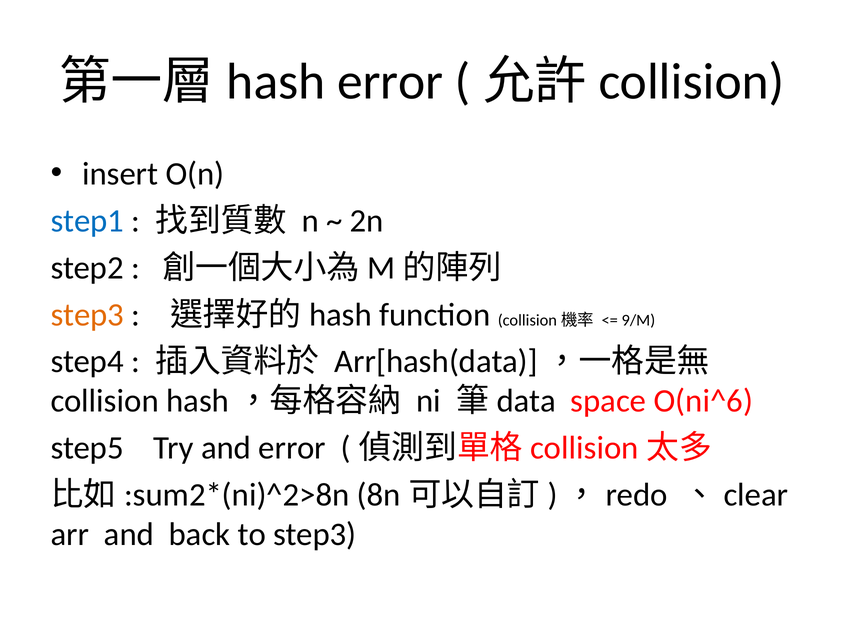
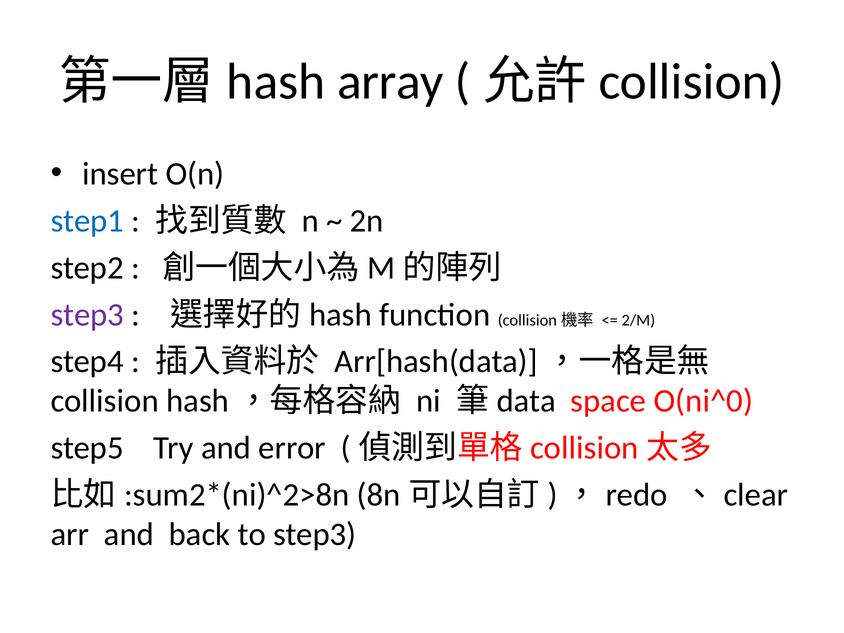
error: error -> array (390, 82)
step3 colour: orange -> purple (87, 315)
9/M: 9/M -> 2/M (638, 320)
O(ni^6: O(ni^6 -> O(ni^0 (703, 401)
